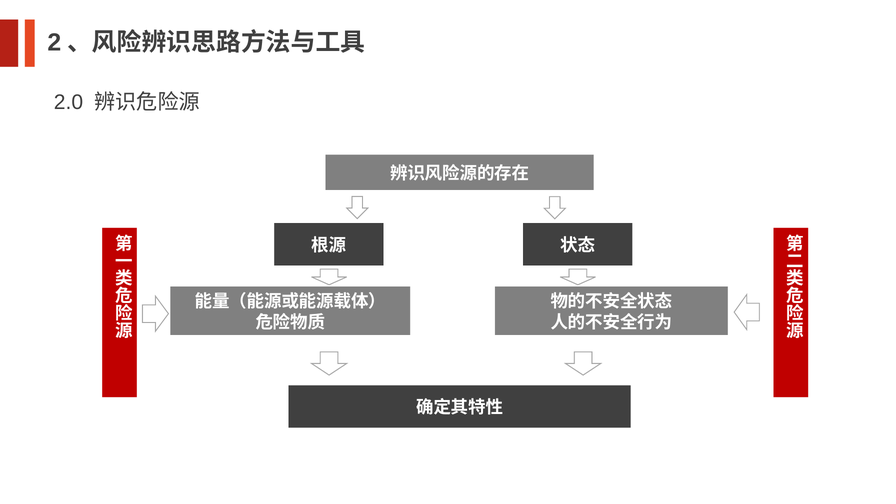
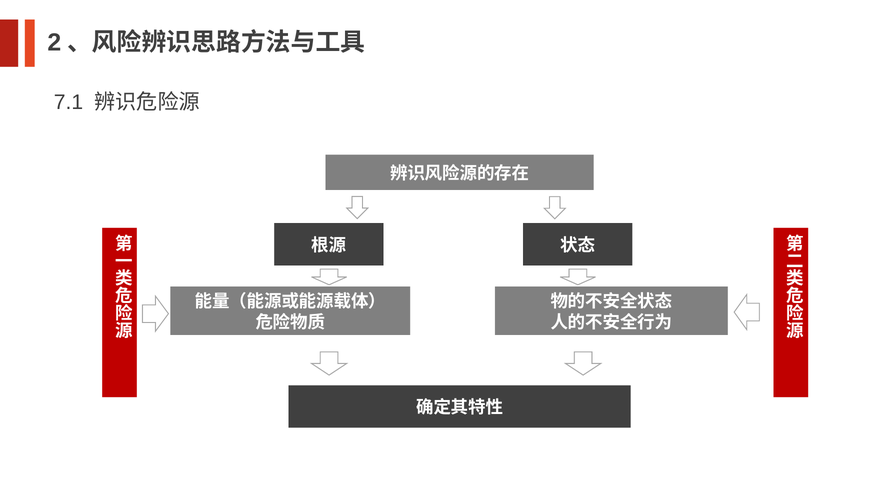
2.0: 2.0 -> 7.1 (68, 102)
